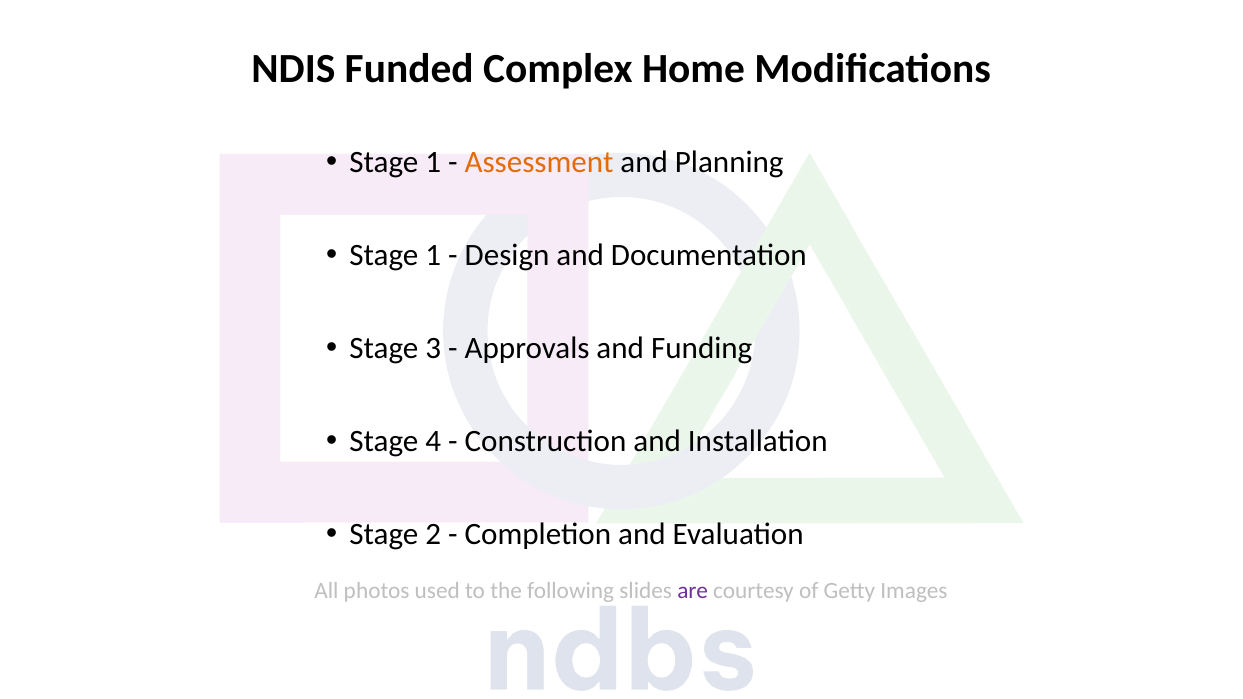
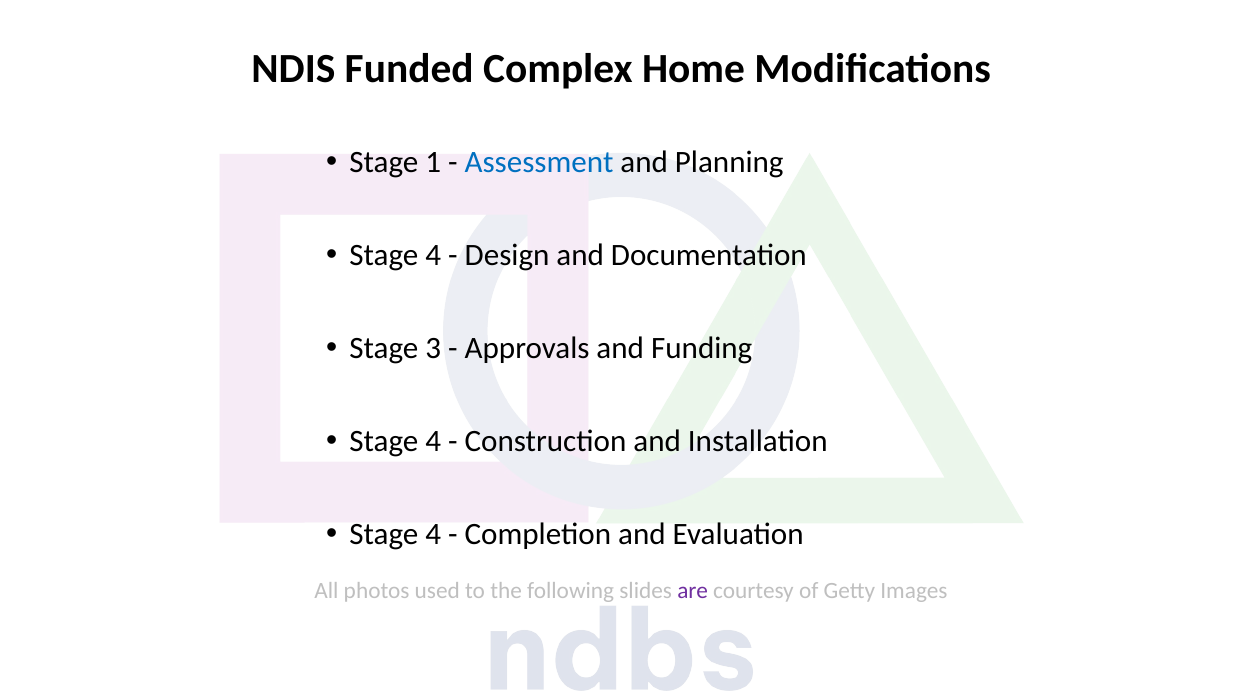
Assessment colour: orange -> blue (539, 162)
1: 1 -> 4 (433, 255)
2: 2 -> 4 (433, 534)
